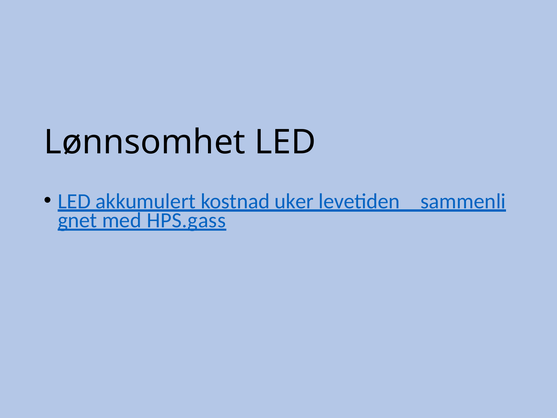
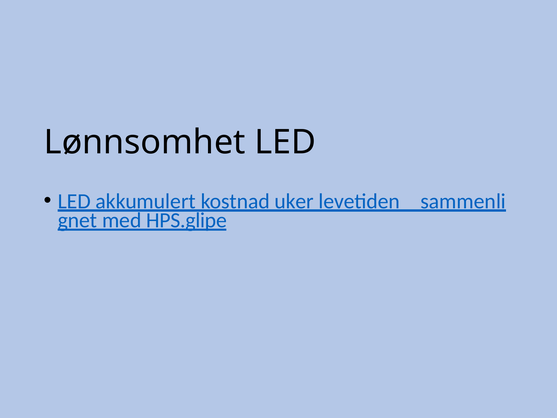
HPS.gass: HPS.gass -> HPS.glipe (186, 220)
